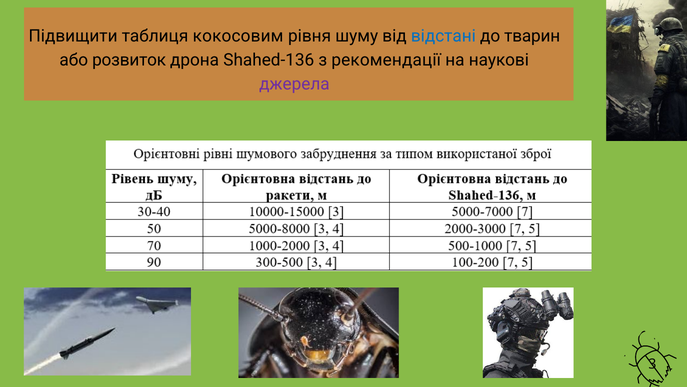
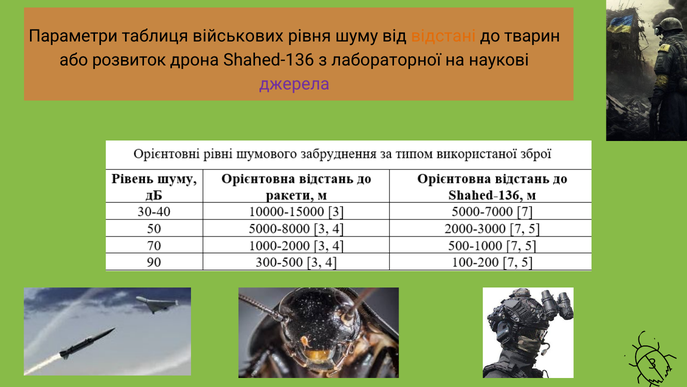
Підвищити: Підвищити -> Параметри (73, 36)
кокосовим: кокосовим -> військових (238, 36)
відстані colour: blue -> orange (443, 36)
рекомендації: рекомендації -> лабораторної (386, 60)
